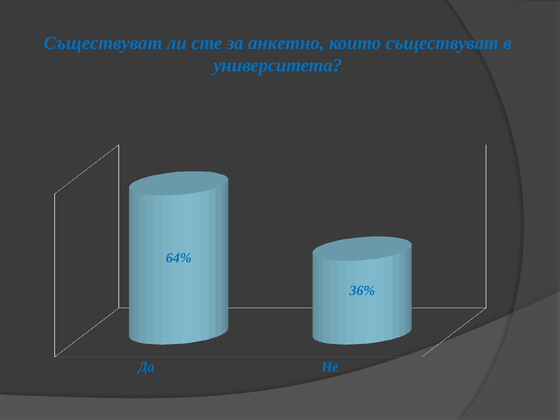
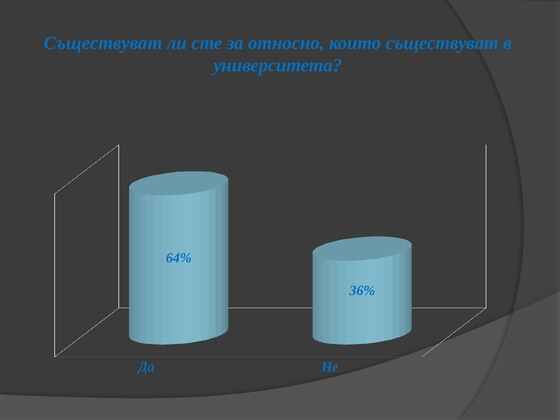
анкетно: анкетно -> относно (286, 43)
